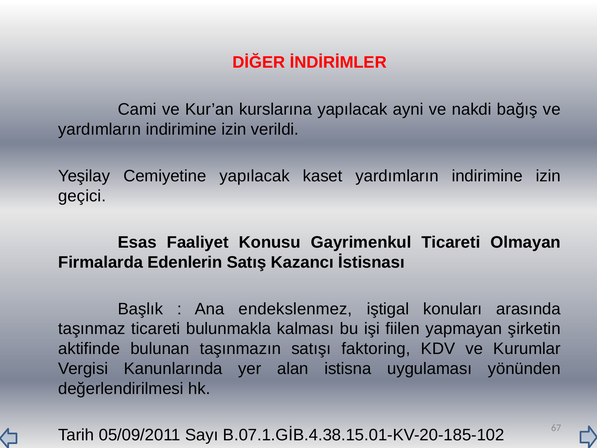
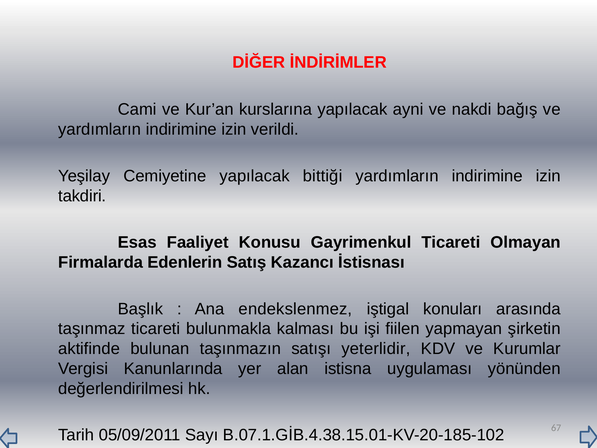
kaset: kaset -> bittiği (323, 176)
geçici: geçici -> takdiri (82, 196)
faktoring: faktoring -> yeterlidir (376, 349)
